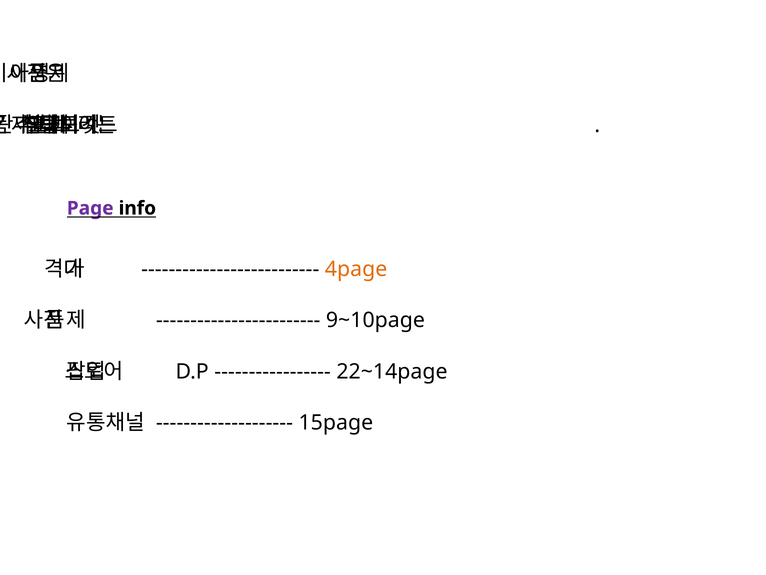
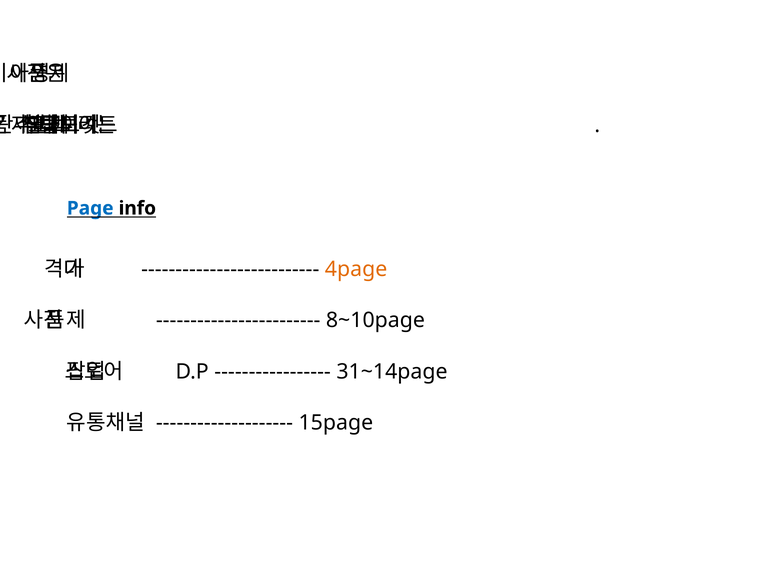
Page colour: purple -> blue (90, 208)
9~10page: 9~10page -> 8~10page (375, 320)
22~14page: 22~14page -> 31~14page (392, 371)
